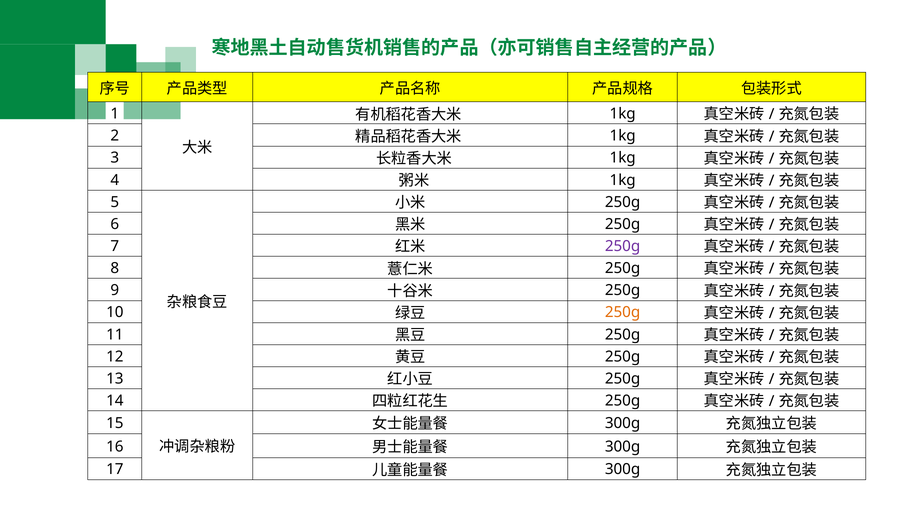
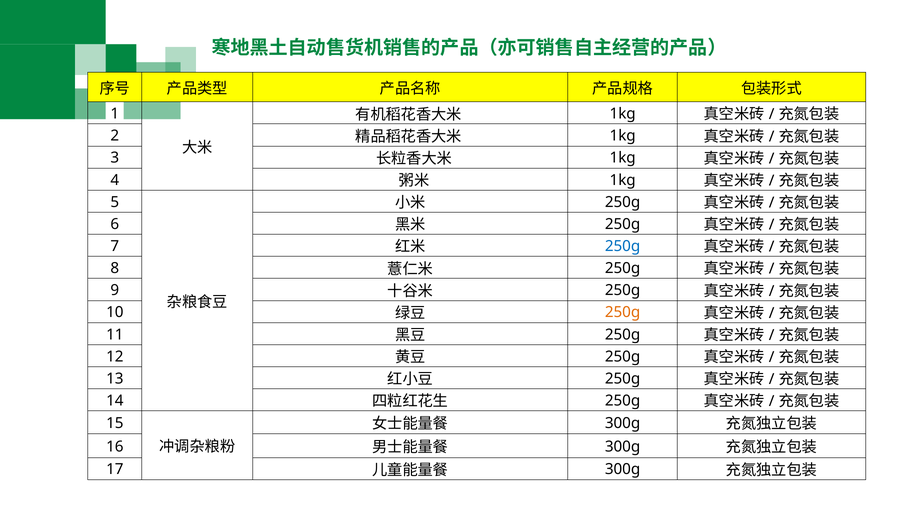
250g colour: purple -> blue (623, 246)
